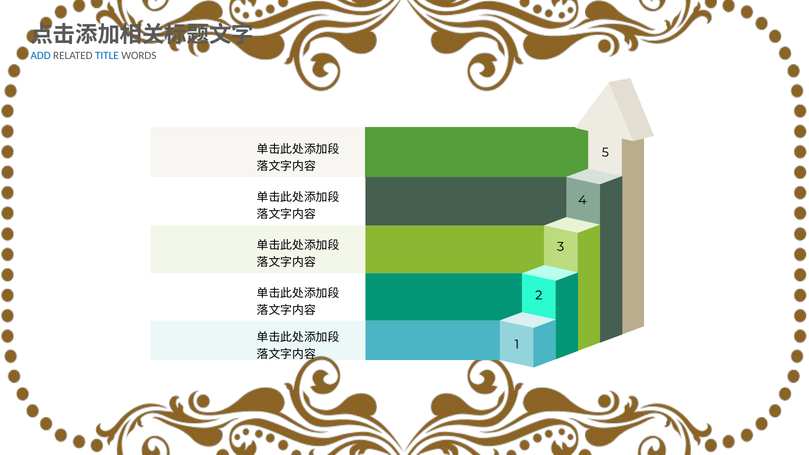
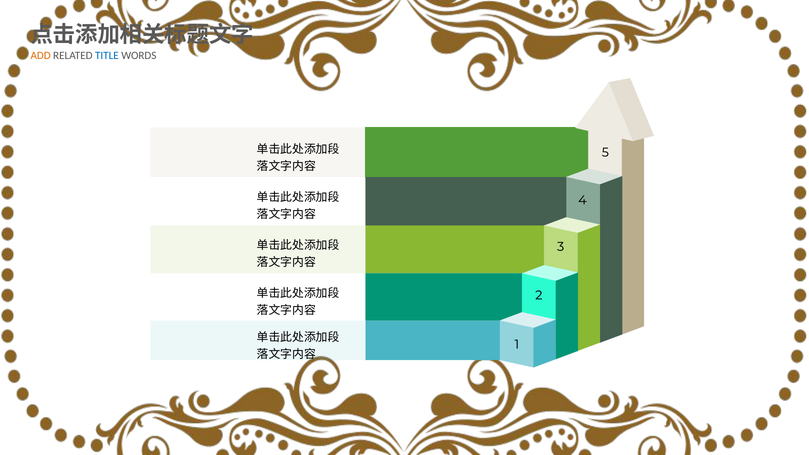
ADD colour: blue -> orange (41, 55)
